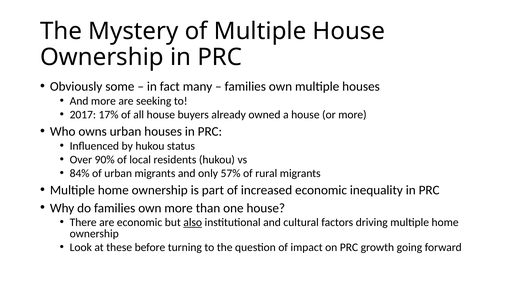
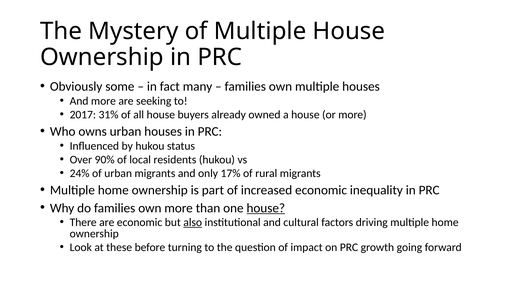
17%: 17% -> 31% (109, 115)
84%: 84% -> 24% (80, 173)
57%: 57% -> 17% (231, 173)
house underline: none -> present (266, 208)
